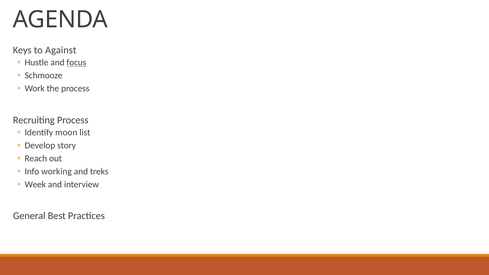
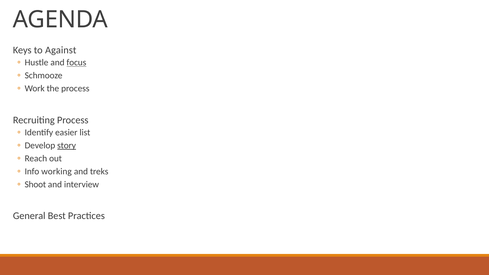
moon: moon -> easier (66, 133)
story underline: none -> present (67, 146)
Week: Week -> Shoot (35, 184)
